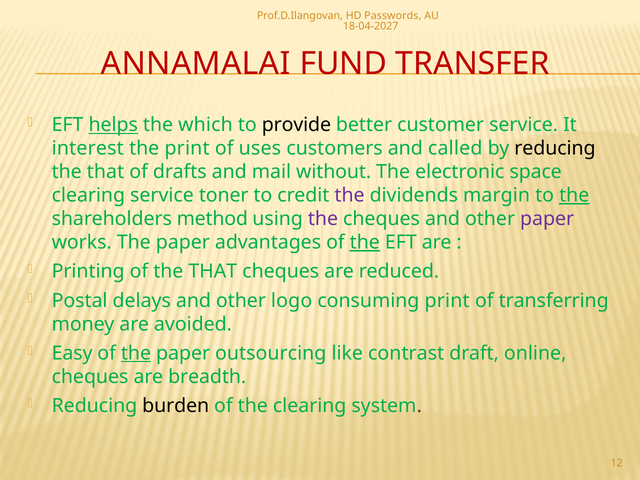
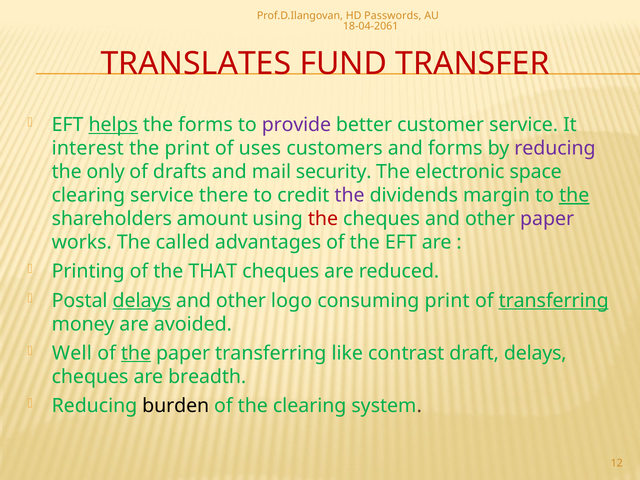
18-04-2027: 18-04-2027 -> 18-04-2061 (371, 26)
ANNAMALAI: ANNAMALAI -> TRANSLATES (196, 64)
the which: which -> forms (205, 125)
provide colour: black -> purple (296, 125)
and called: called -> forms (455, 148)
reducing colour: black -> purple (555, 148)
that: that -> only (106, 172)
without: without -> security (334, 172)
toner: toner -> there (224, 195)
method: method -> amount (212, 219)
the colour: purple -> red (323, 219)
works The paper: paper -> called (183, 242)
the underline: present -> none (365, 242)
delays underline: none -> present (142, 301)
transferring underline: none -> present (554, 301)
Easy: Easy -> Well (72, 353)
paper outsourcing: outsourcing -> transferring (271, 353)
draft online: online -> delays (535, 353)
